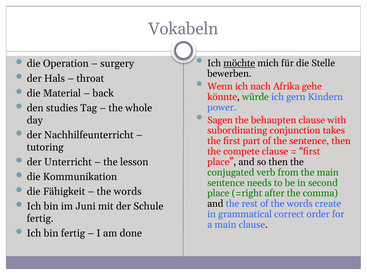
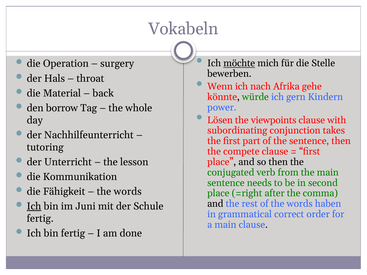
studies: studies -> borrow (62, 108)
Sagen: Sagen -> Lösen (220, 120)
behaupten: behaupten -> viewpoints (274, 120)
create: create -> haben (328, 204)
Ich underline: none -> present (34, 206)
